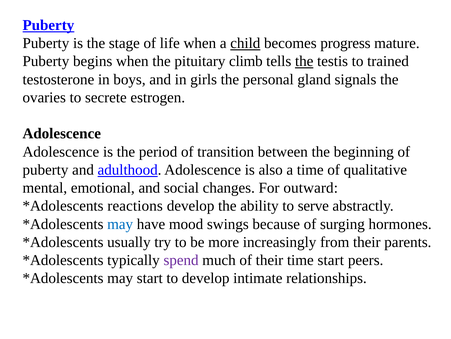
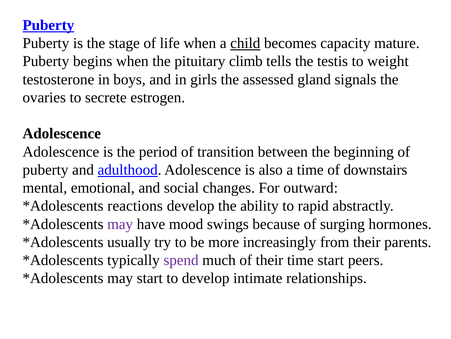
progress: progress -> capacity (345, 43)
the underline: present -> none (304, 61)
trained: trained -> weight (388, 61)
personal: personal -> assessed (268, 79)
qualitative: qualitative -> downstairs (375, 169)
serve: serve -> rapid (313, 206)
may colour: blue -> purple (120, 224)
